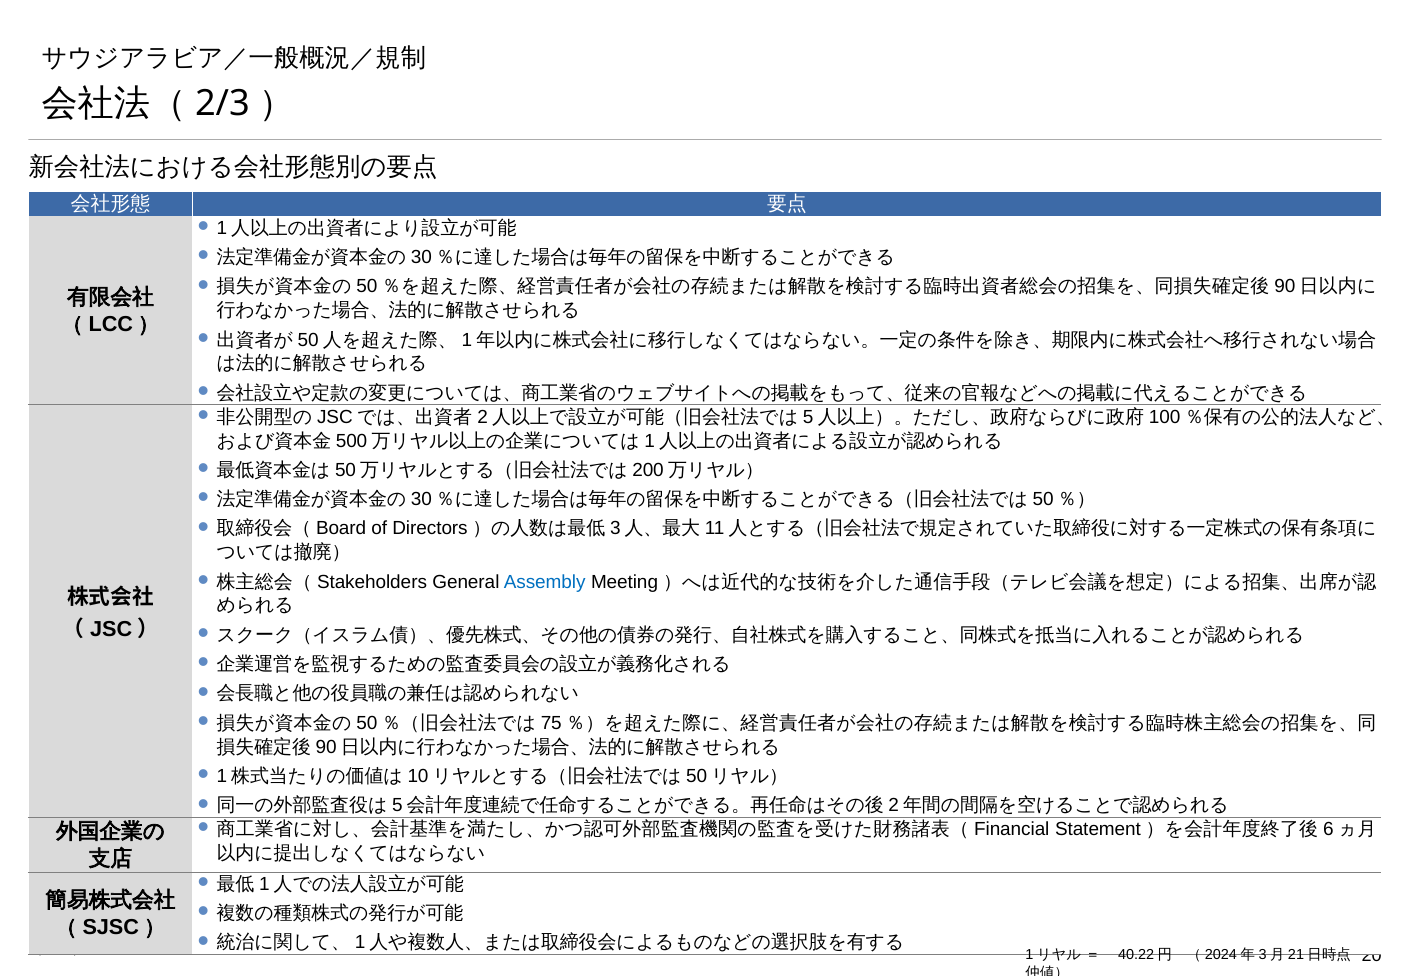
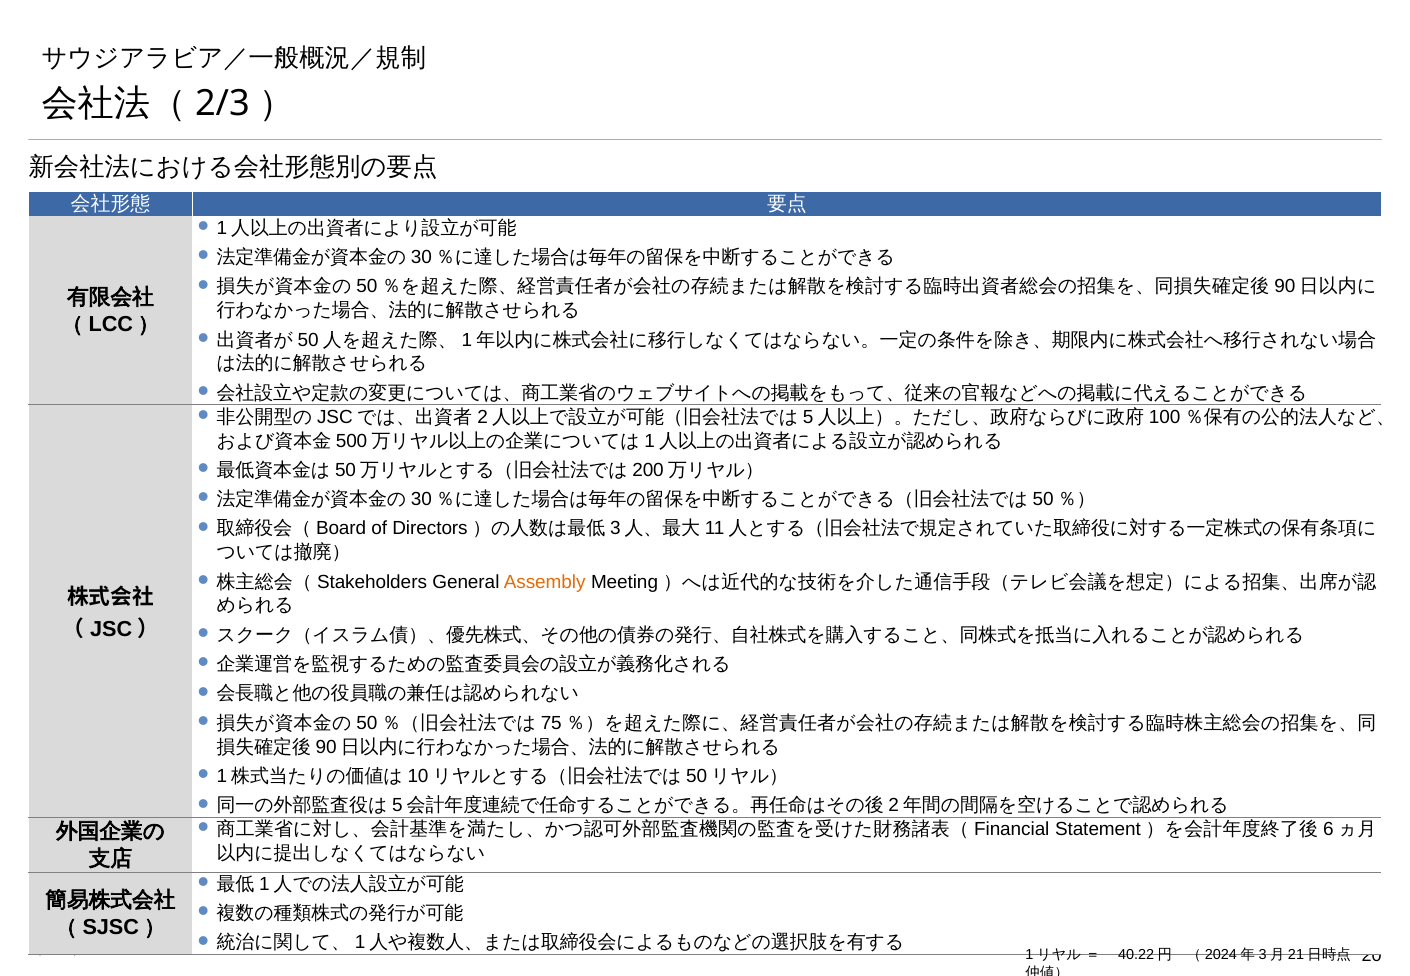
Assembly colour: blue -> orange (545, 582)
